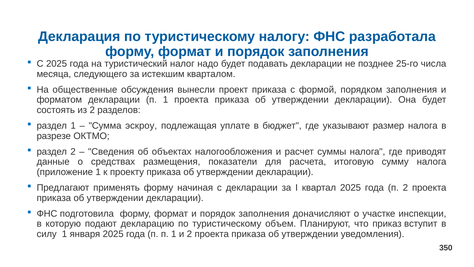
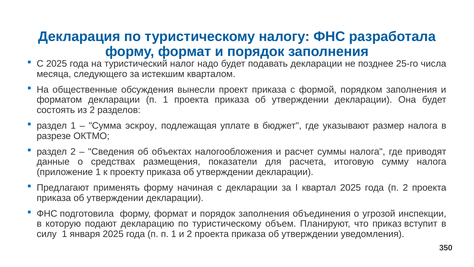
доначисляют: доначисляют -> объединения (322, 213)
участке: участке -> угрозой (379, 213)
